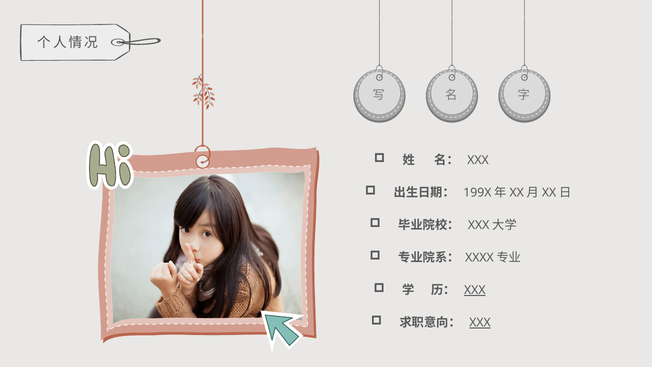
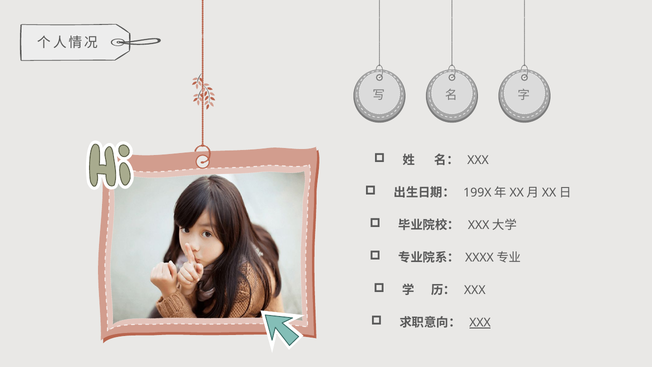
XXX underline: present -> none (475, 290)
